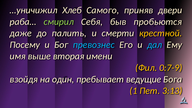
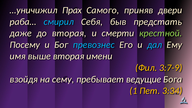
Хлеб: Хлеб -> Прах (72, 10)
смирил colour: light green -> light blue (59, 22)
пробьются: пробьются -> предстать (158, 22)
до палить: палить -> вторая (69, 33)
крестной colour: yellow -> light green (161, 33)
0:7-9: 0:7-9 -> 3:7-9 (171, 68)
один: один -> сему (63, 79)
3:13: 3:13 -> 3:34 (172, 91)
